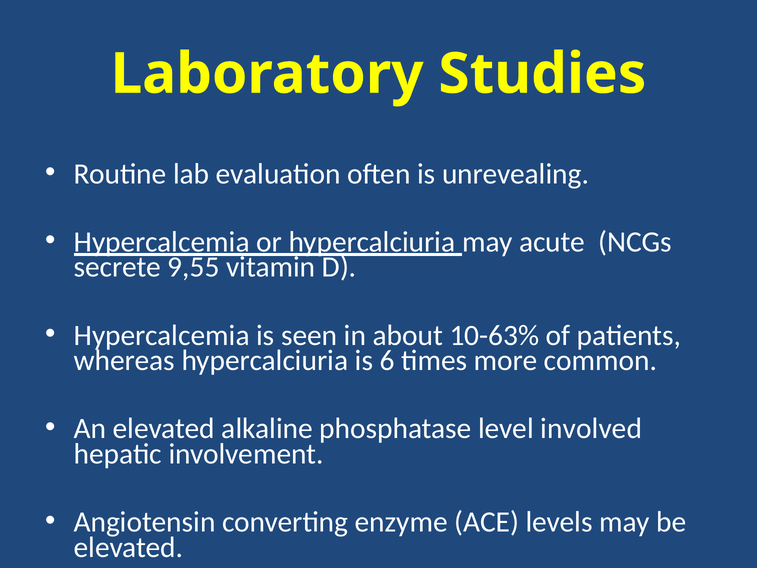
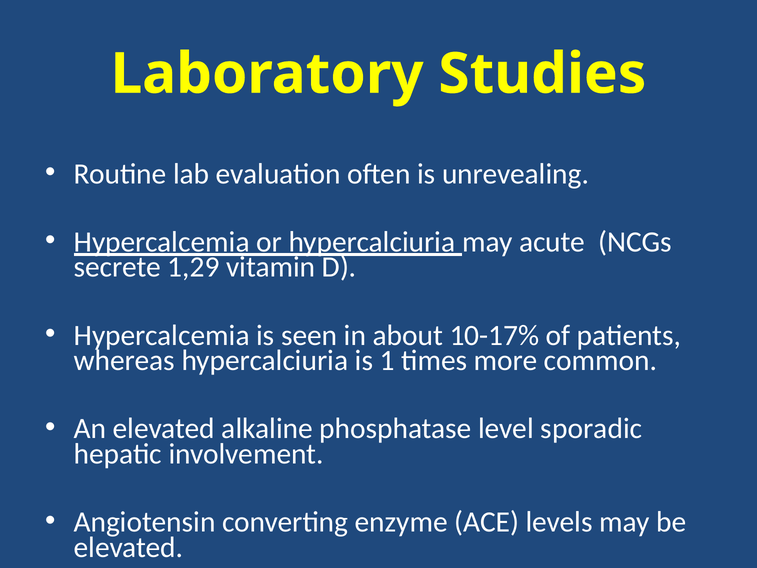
9,55: 9,55 -> 1,29 (193, 267)
10-63%: 10-63% -> 10-17% (494, 335)
6: 6 -> 1 (387, 361)
involved: involved -> sporadic (591, 429)
